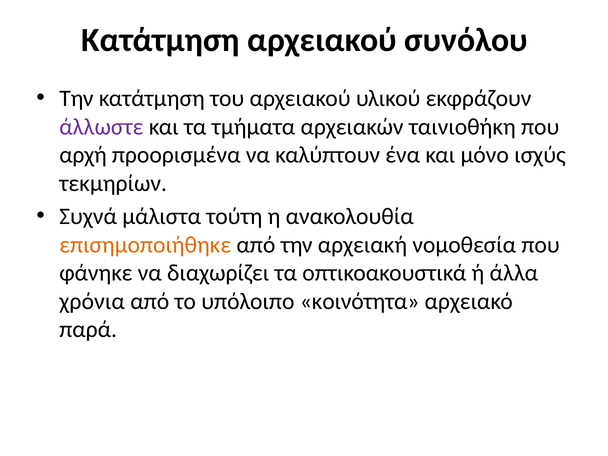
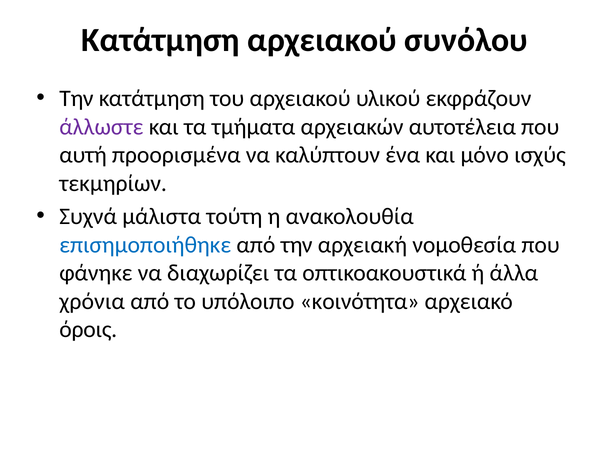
ταινιοθήκη: ταινιοθήκη -> αυτοτέλεια (462, 127)
αρχή: αρχή -> αυτή (83, 155)
επισημοποιήθηκε colour: orange -> blue (145, 245)
παρά: παρά -> όροις (88, 330)
